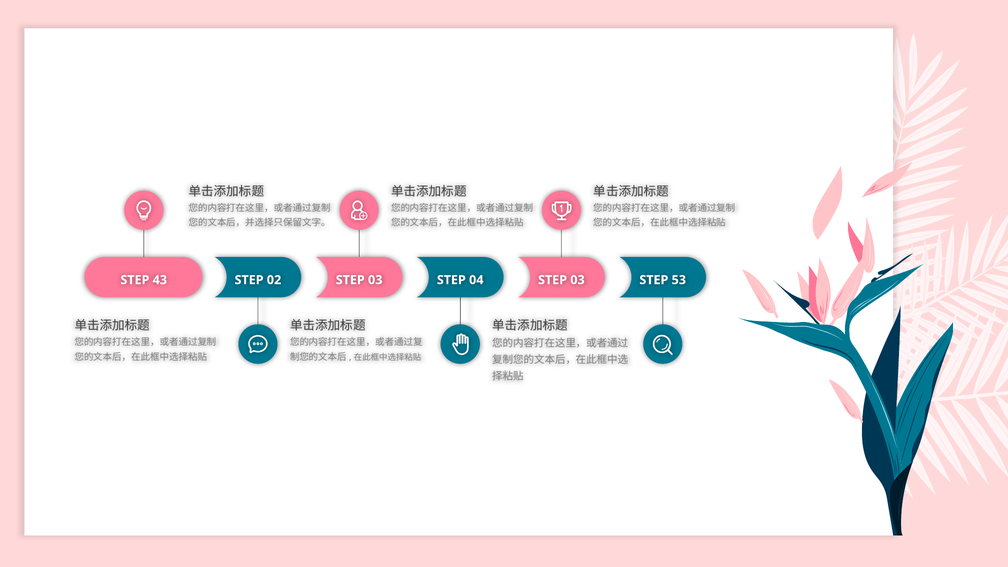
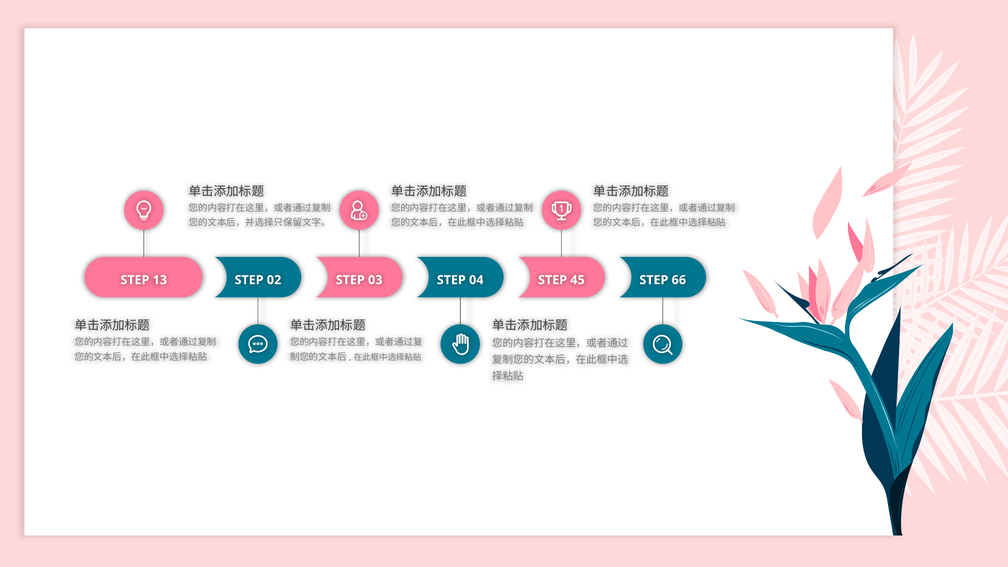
43: 43 -> 13 (160, 280)
04 STEP 03: 03 -> 45 (578, 280)
53: 53 -> 66 (679, 280)
